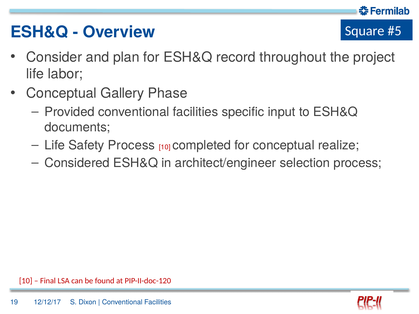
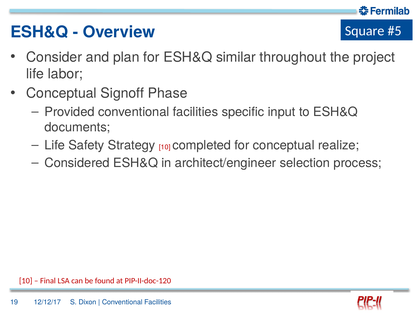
record: record -> similar (236, 57)
Gallery: Gallery -> Signoff (122, 93)
Safety Process: Process -> Strategy (132, 145)
